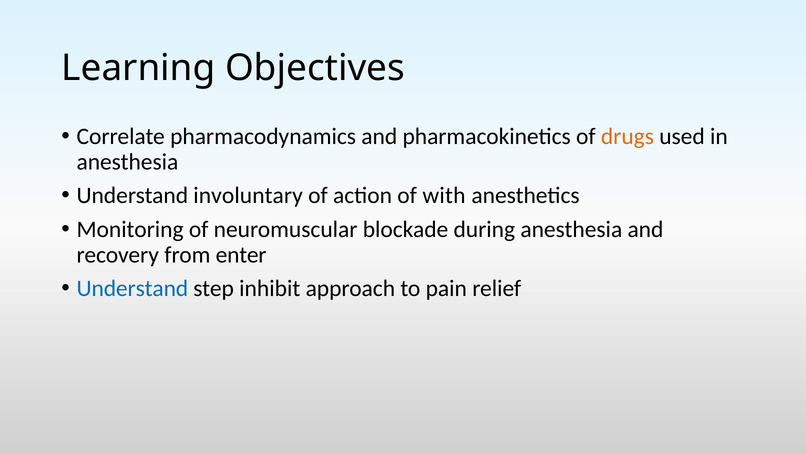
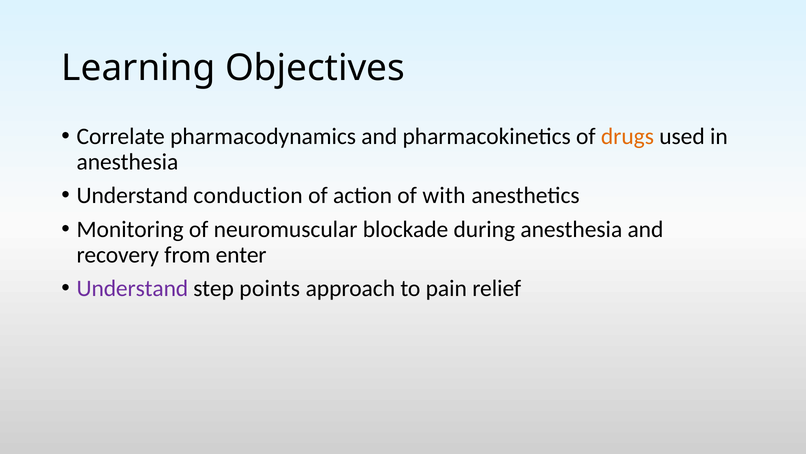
involuntary: involuntary -> conduction (248, 195)
Understand colour: blue -> purple (132, 288)
inhibit: inhibit -> points (270, 288)
